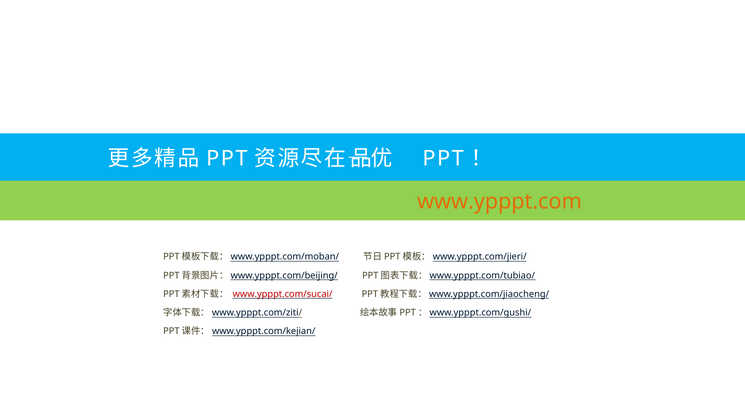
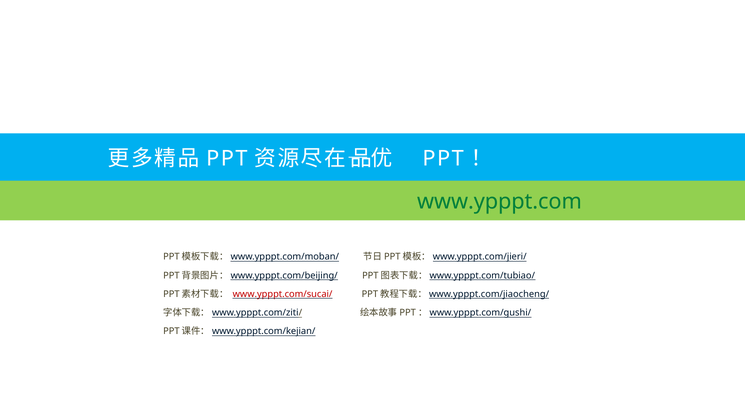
www.ypppt.com colour: orange -> green (499, 202)
